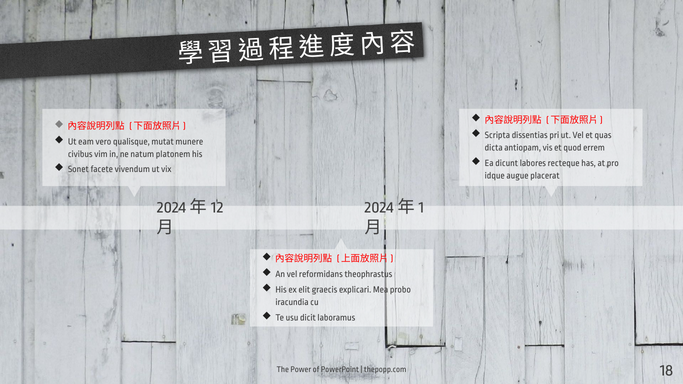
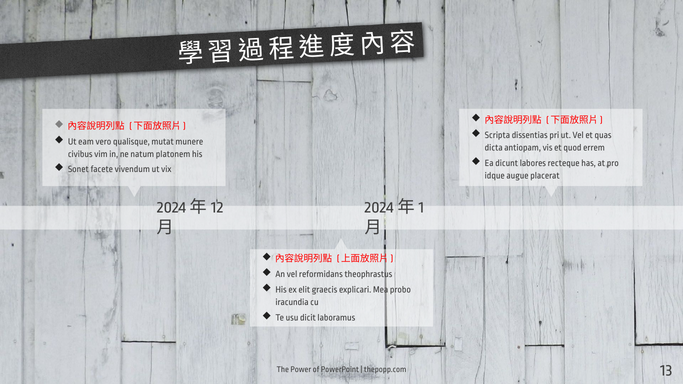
18: 18 -> 13 (666, 370)
